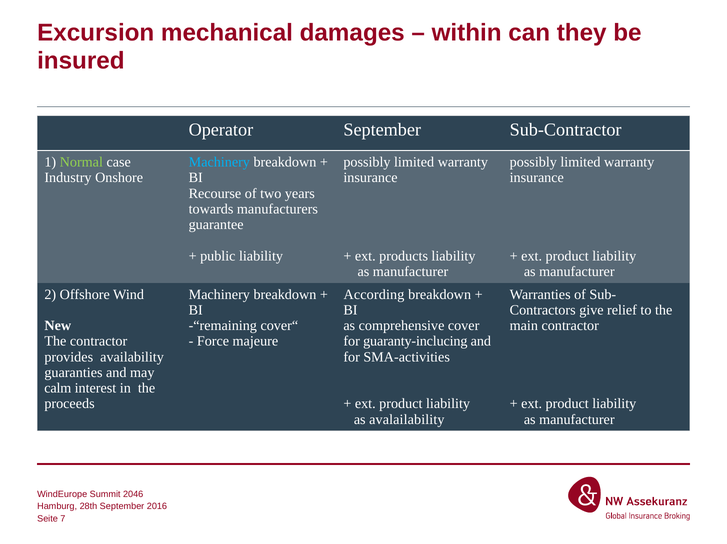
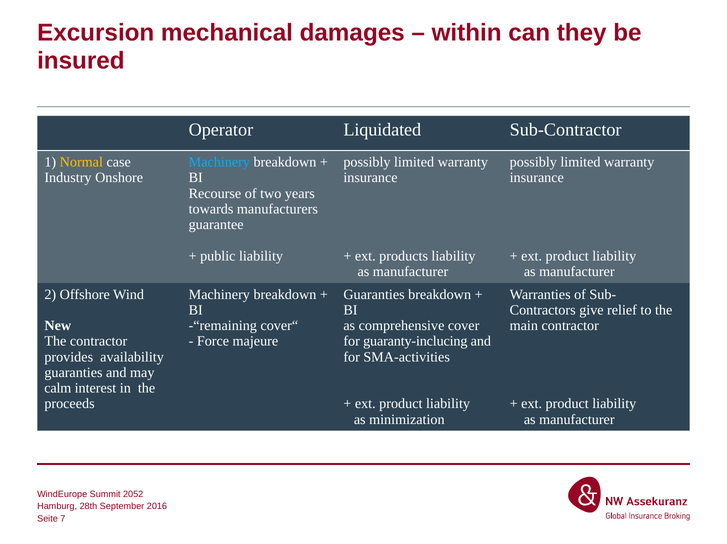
Operator September: September -> Liquidated (382, 130)
Normal colour: light green -> yellow (81, 162)
According: According -> Guaranties (374, 294)
avalailability: avalailability -> minimization (407, 419)
2046: 2046 -> 2052 (133, 494)
